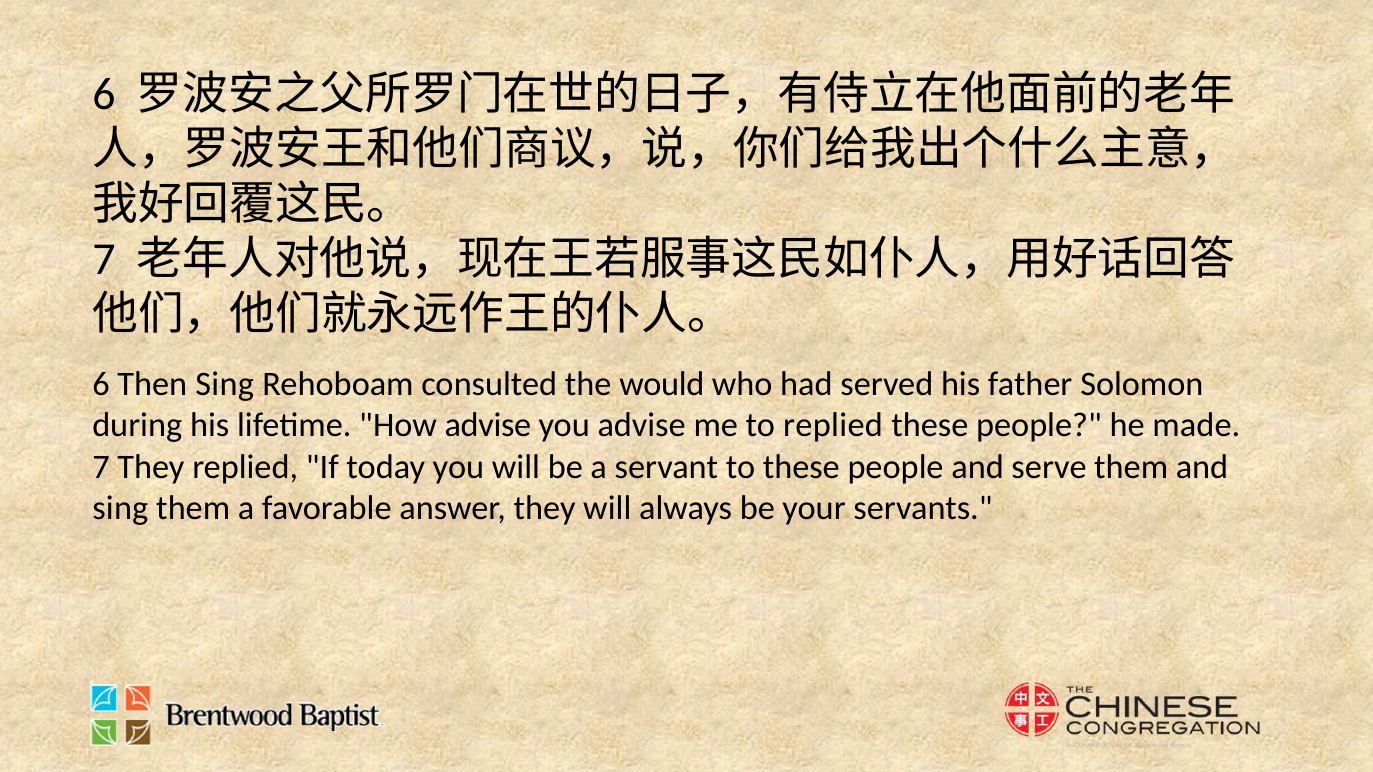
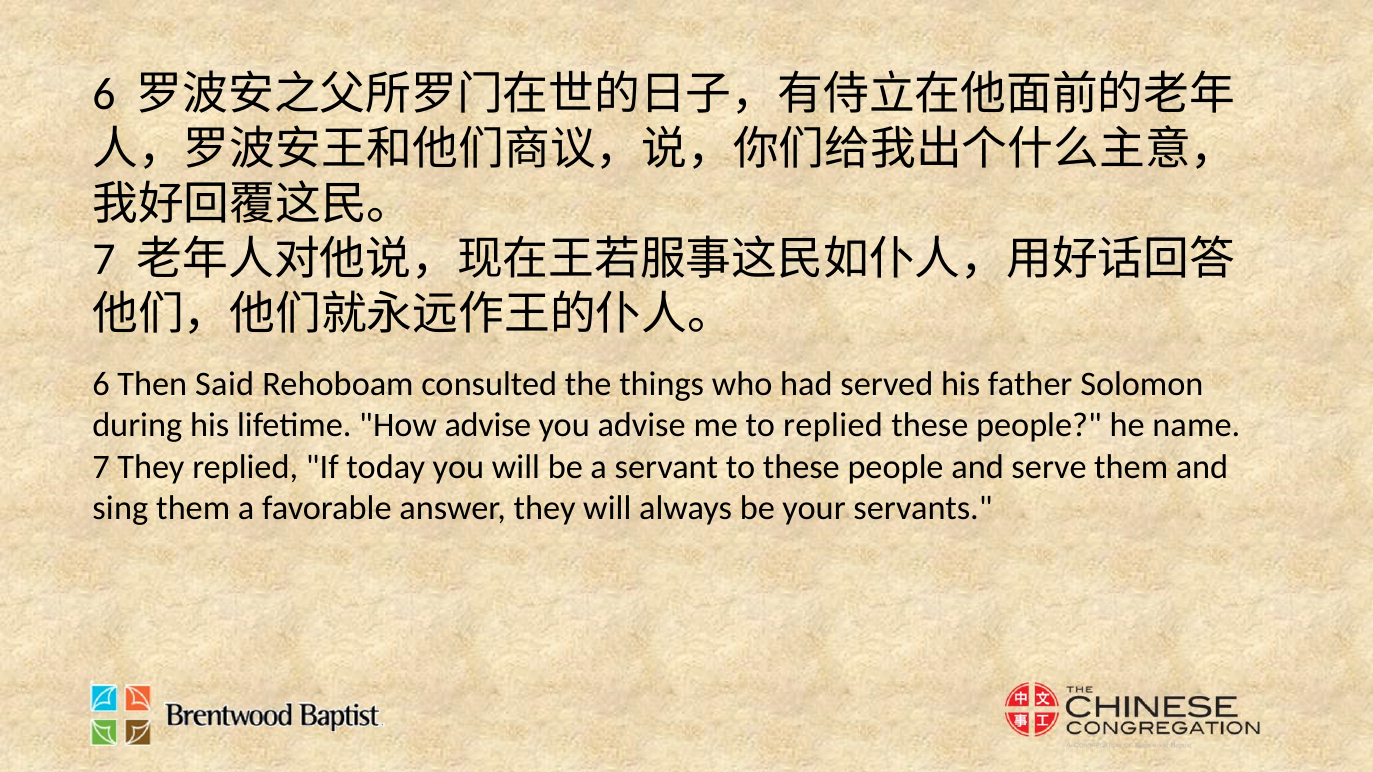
Then Sing: Sing -> Said (225, 385)
would: would -> things (662, 385)
made: made -> name (1196, 426)
